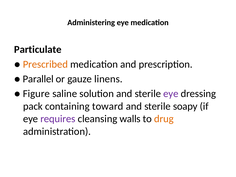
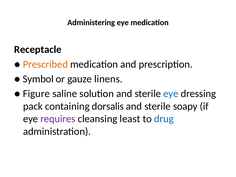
Particulate: Particulate -> Receptacle (38, 50)
Parallel: Parallel -> Symbol (38, 79)
eye colour: purple -> blue (171, 94)
toward: toward -> dorsalis (108, 106)
walls: walls -> least (130, 119)
drug colour: orange -> blue (164, 119)
